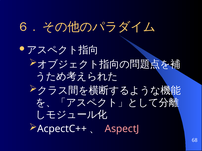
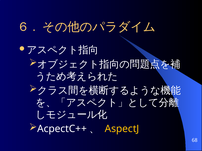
AspectJ colour: pink -> yellow (122, 129)
